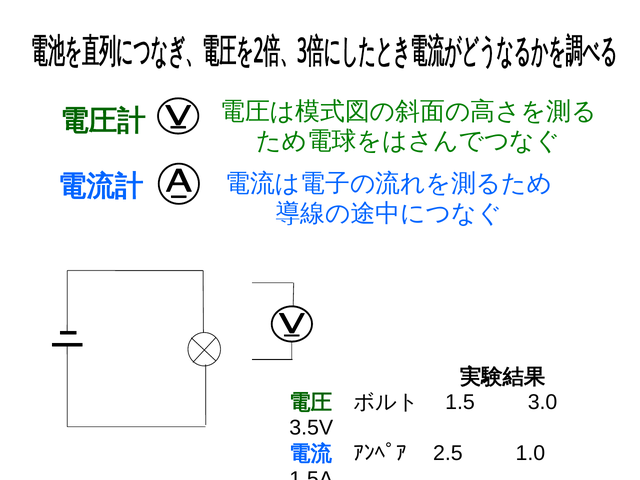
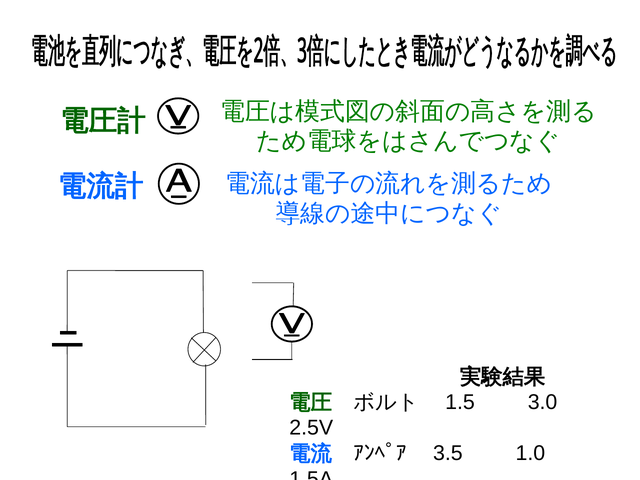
3.5V: 3.5V -> 2.5V (311, 428)
2.5: 2.5 -> 3.5 (448, 453)
